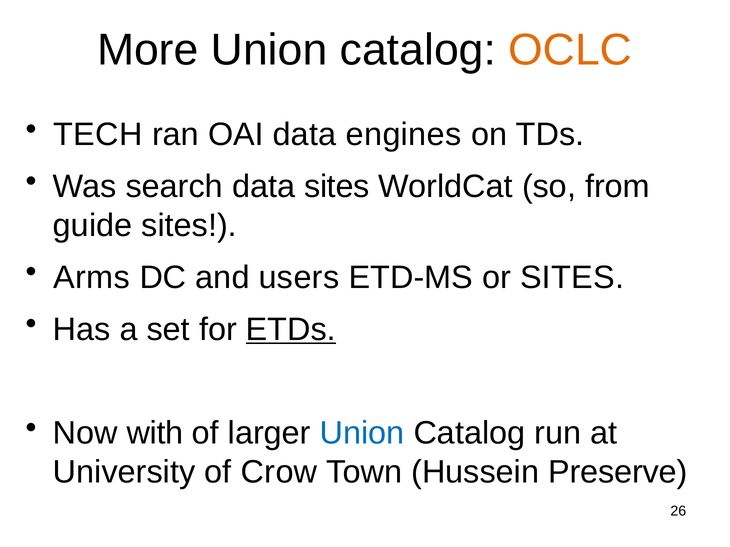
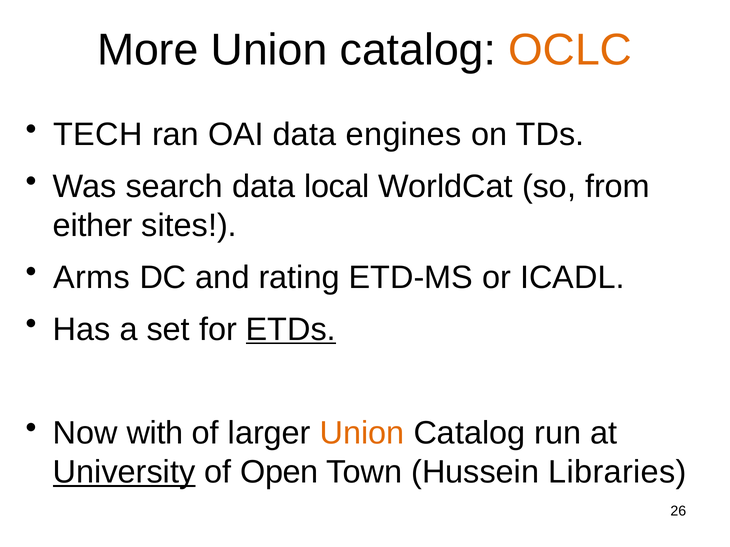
data sites: sites -> local (337, 187)
guide: guide -> either (93, 226)
users: users -> rating (299, 278)
or SITES: SITES -> ICADL (572, 278)
Union colour: blue -> orange (362, 434)
University underline: none -> present (124, 472)
Crow: Crow -> Open (279, 472)
Preserve: Preserve -> Libraries (618, 472)
